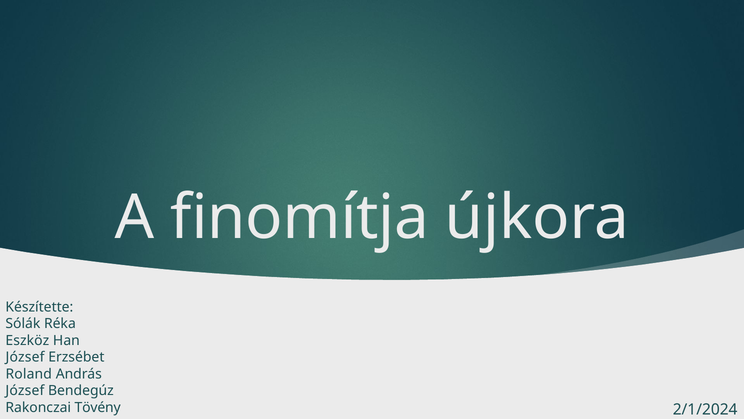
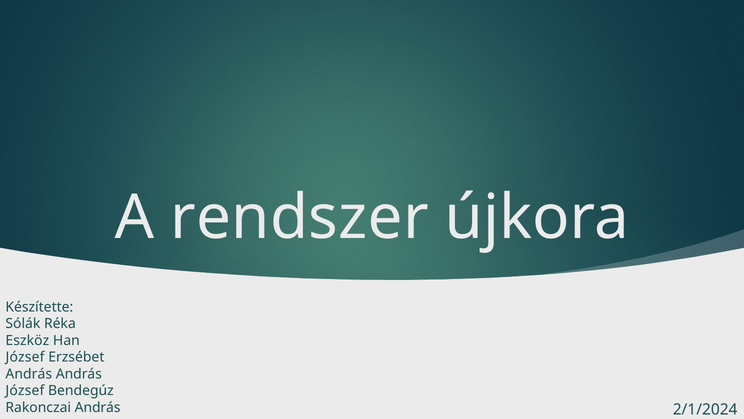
finomítja: finomítja -> rendszer (300, 217)
Roland: Roland -> András (29, 374)
Rakonczai Tövény: Tövény -> András (98, 407)
